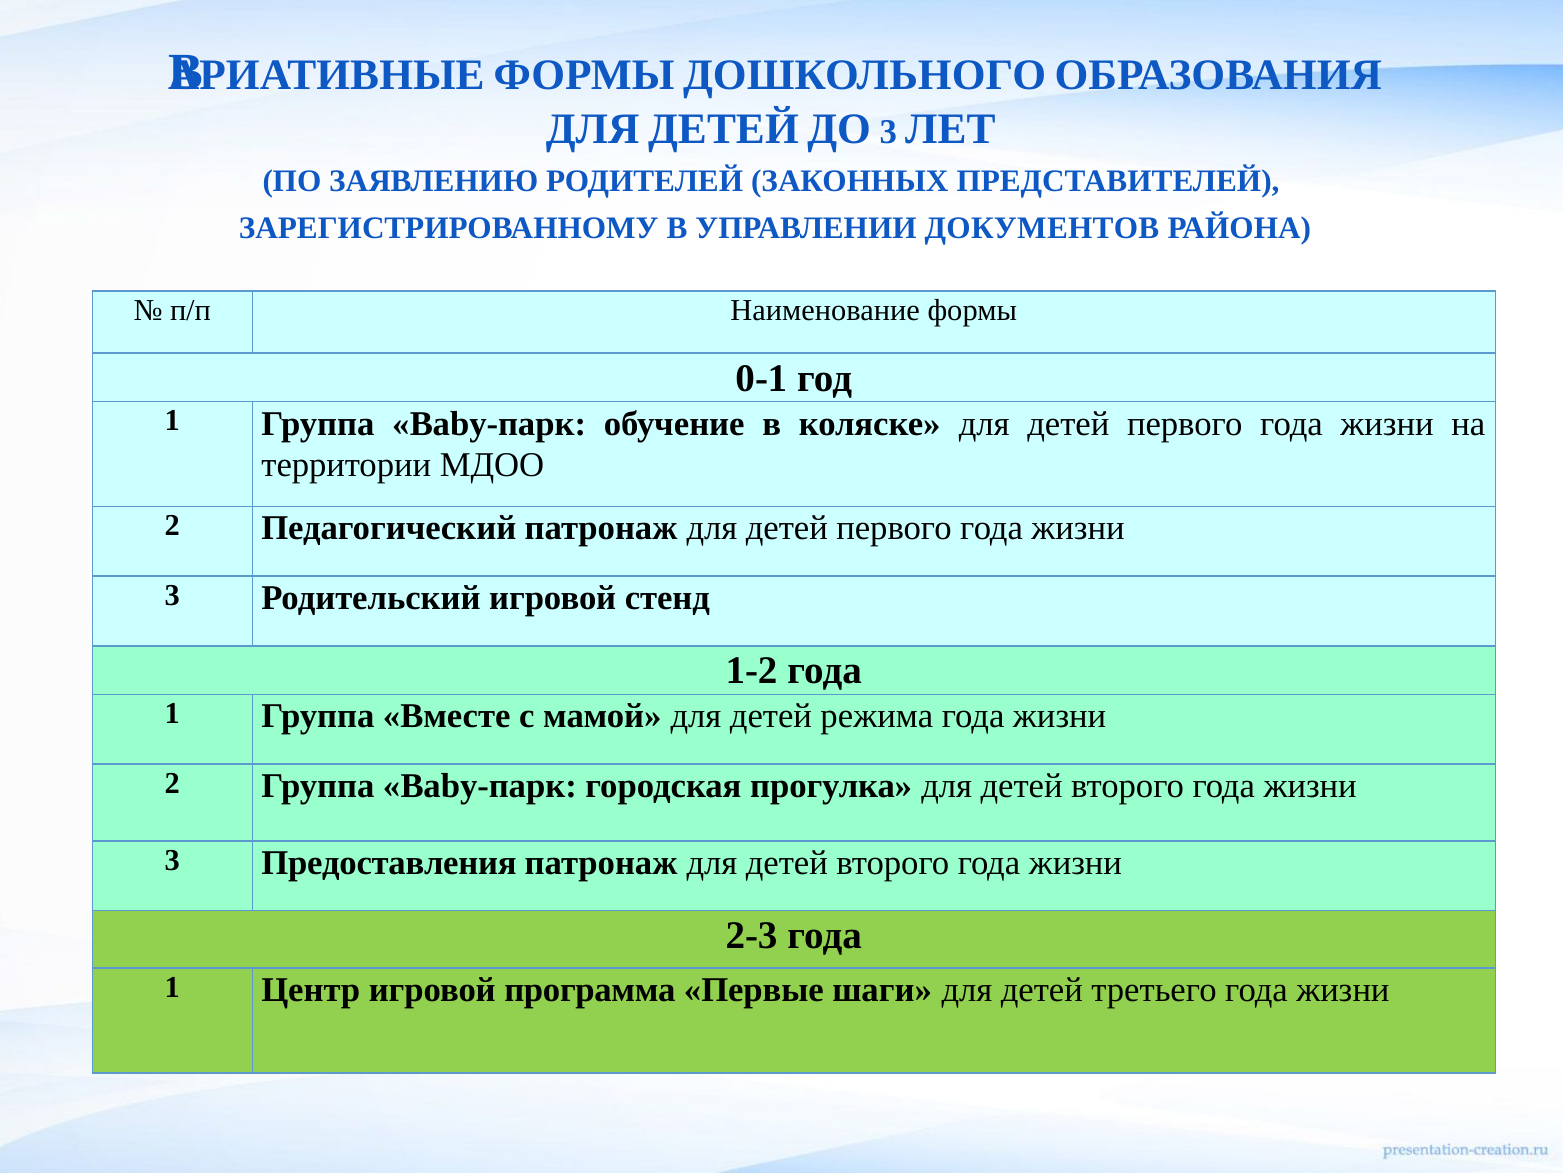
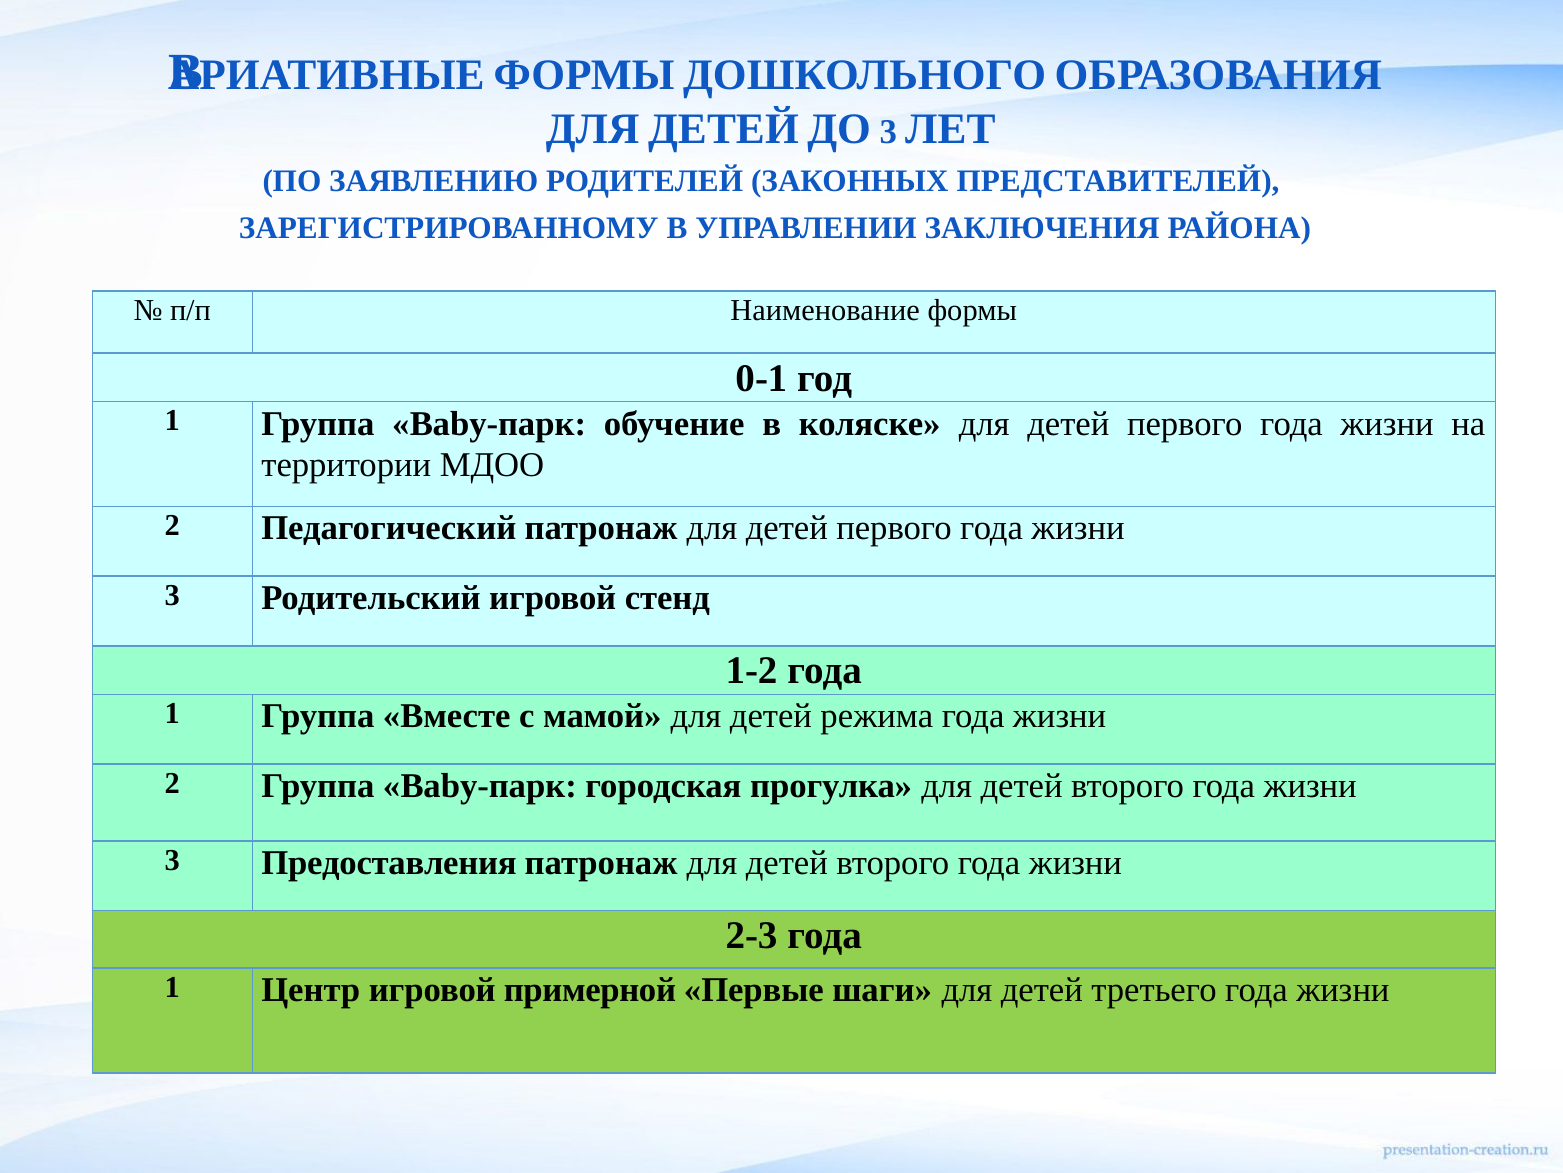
ДОКУМЕНТОВ: ДОКУМЕНТОВ -> ЗАКЛЮЧЕНИЯ (1042, 228)
программа: программа -> примерной (590, 990)
